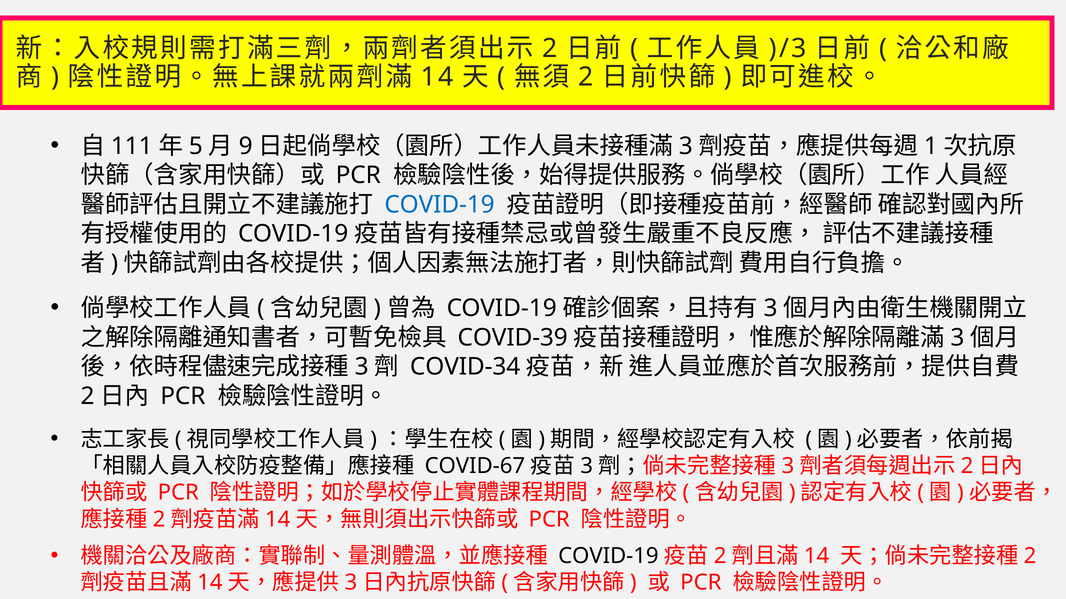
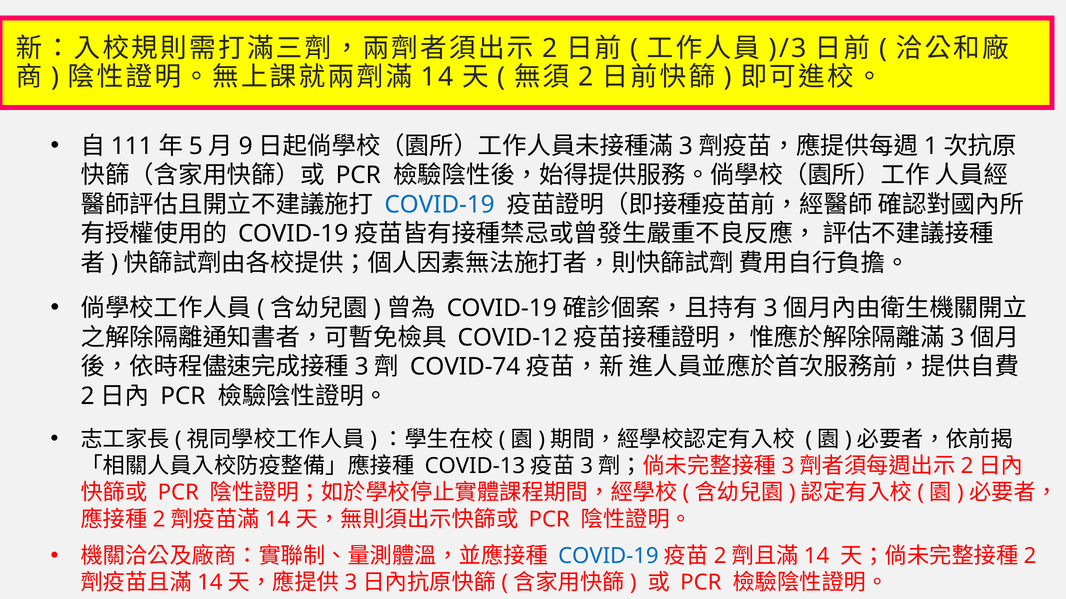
COVID-39: COVID-39 -> COVID-12 (513, 338)
COVID-34: COVID-34 -> COVID-74 (465, 367)
COVID-67: COVID-67 -> COVID-13 (475, 466)
COVID-19 colour: black -> blue (608, 557)
